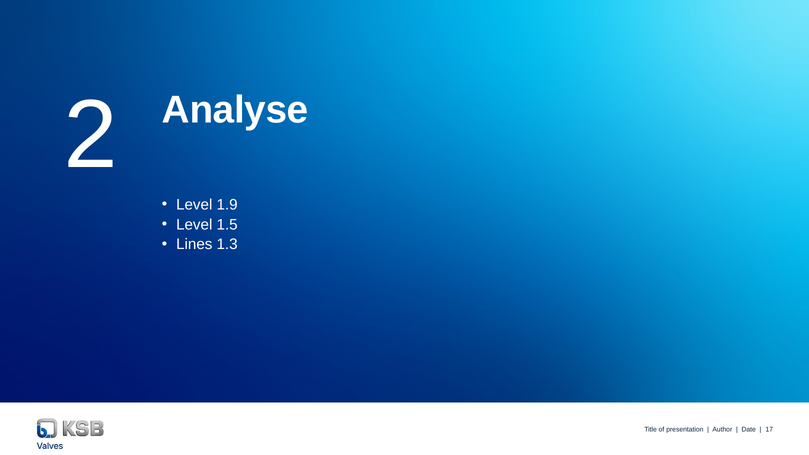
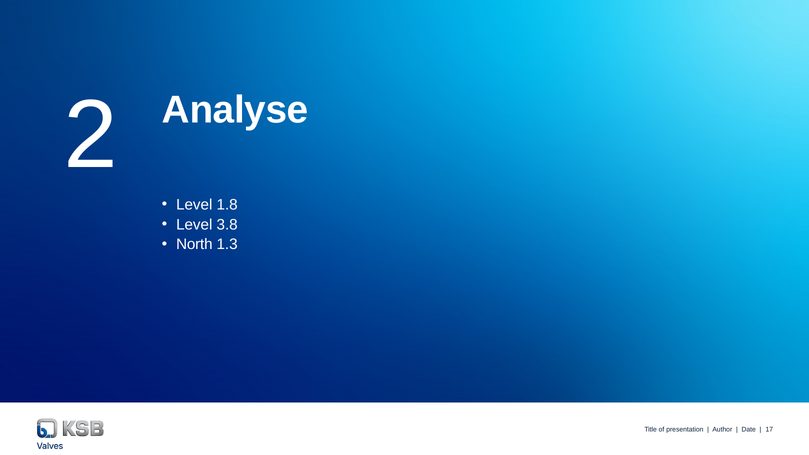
1.9: 1.9 -> 1.8 (227, 205)
1.5: 1.5 -> 3.8 (227, 225)
Lines: Lines -> North (194, 245)
